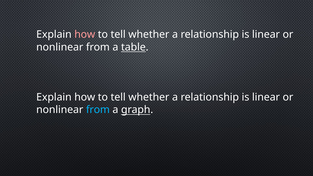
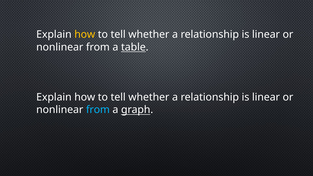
how colour: pink -> yellow (85, 35)
